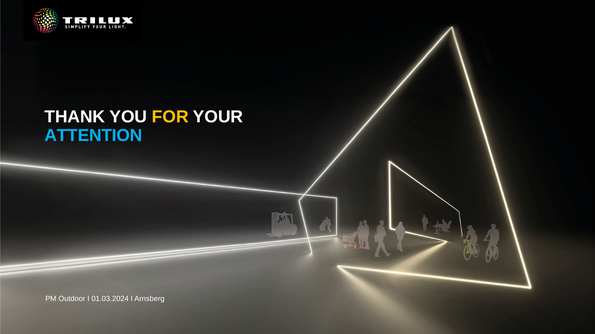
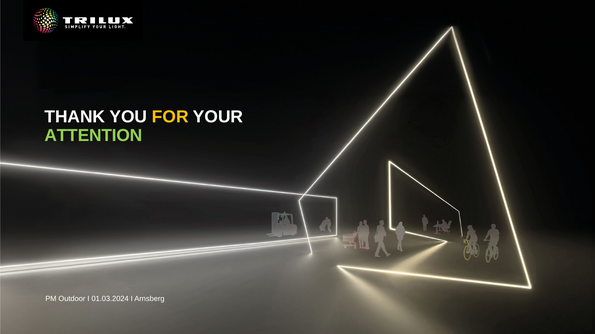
ATTENTION colour: light blue -> light green (93, 136)
